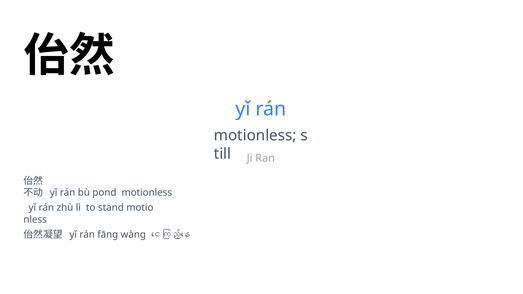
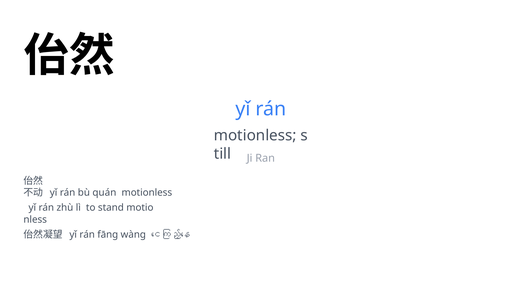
pond: pond -> quán (104, 193)
